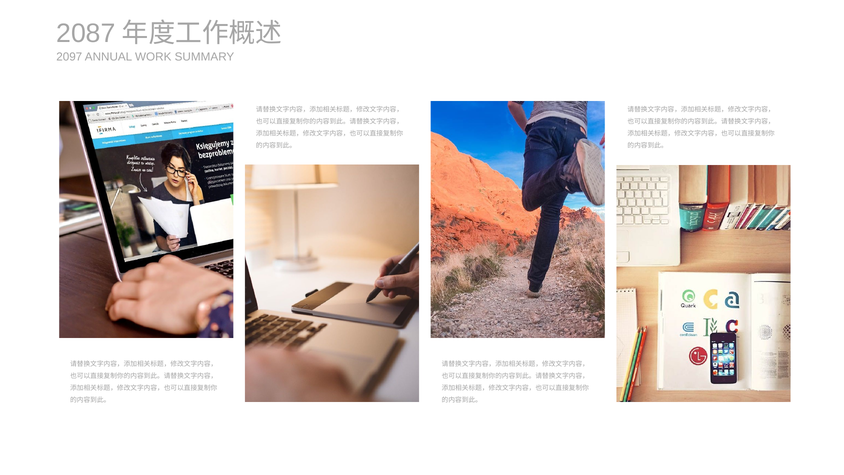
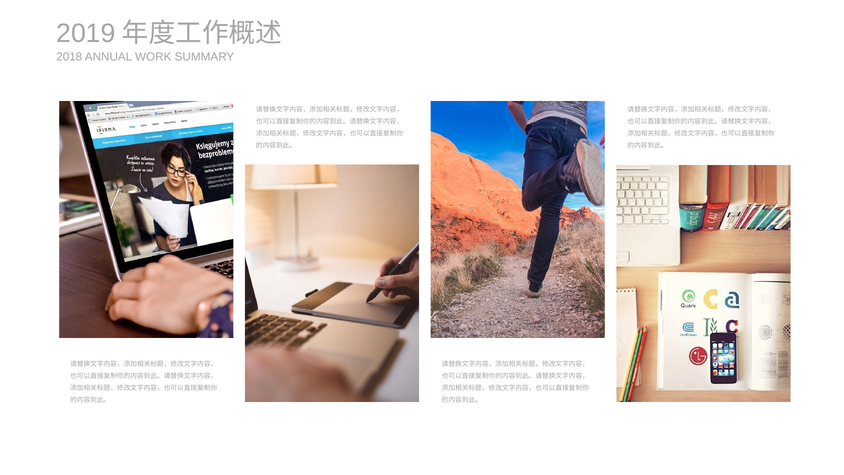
2087: 2087 -> 2019 (86, 33)
2097: 2097 -> 2018 (69, 57)
